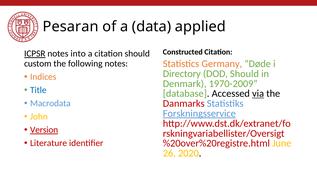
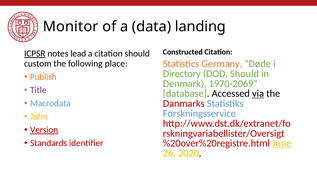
Pesaran: Pesaran -> Monitor (71, 27)
applied: applied -> landing (200, 27)
into: into -> lead (78, 54)
following notes: notes -> place (116, 64)
Indices: Indices -> Publish (43, 77)
1970-2009: 1970-2009 -> 1970-2069 (233, 84)
Title colour: blue -> purple (38, 90)
Forskningsservice underline: present -> none (199, 114)
Literature: Literature -> Standards (49, 143)
June underline: none -> present (282, 144)
